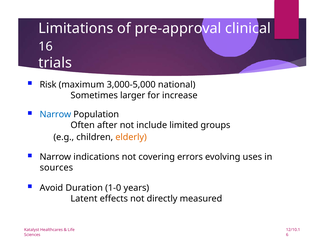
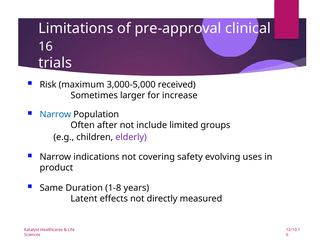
national: national -> received (177, 85)
elderly colour: orange -> purple (131, 137)
errors: errors -> safety (190, 157)
sources: sources -> product (56, 168)
Avoid: Avoid -> Same (51, 188)
1-0: 1-0 -> 1-8 (113, 188)
